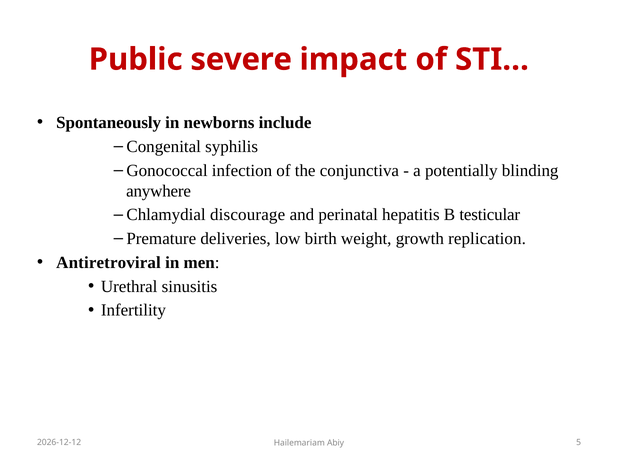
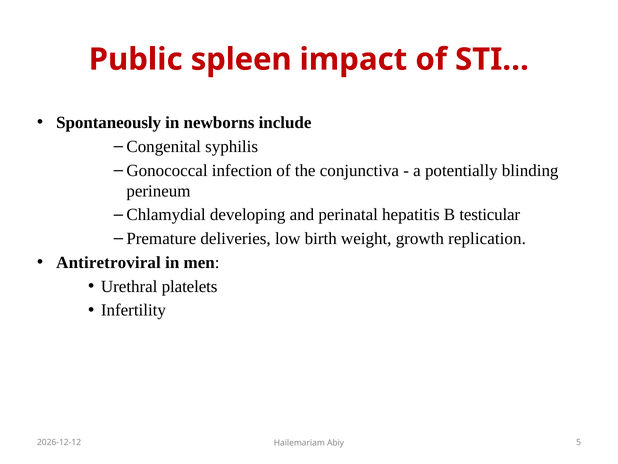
severe: severe -> spleen (241, 59)
anywhere: anywhere -> perineum (159, 191)
discourage: discourage -> developing (248, 215)
sinusitis: sinusitis -> platelets (190, 286)
